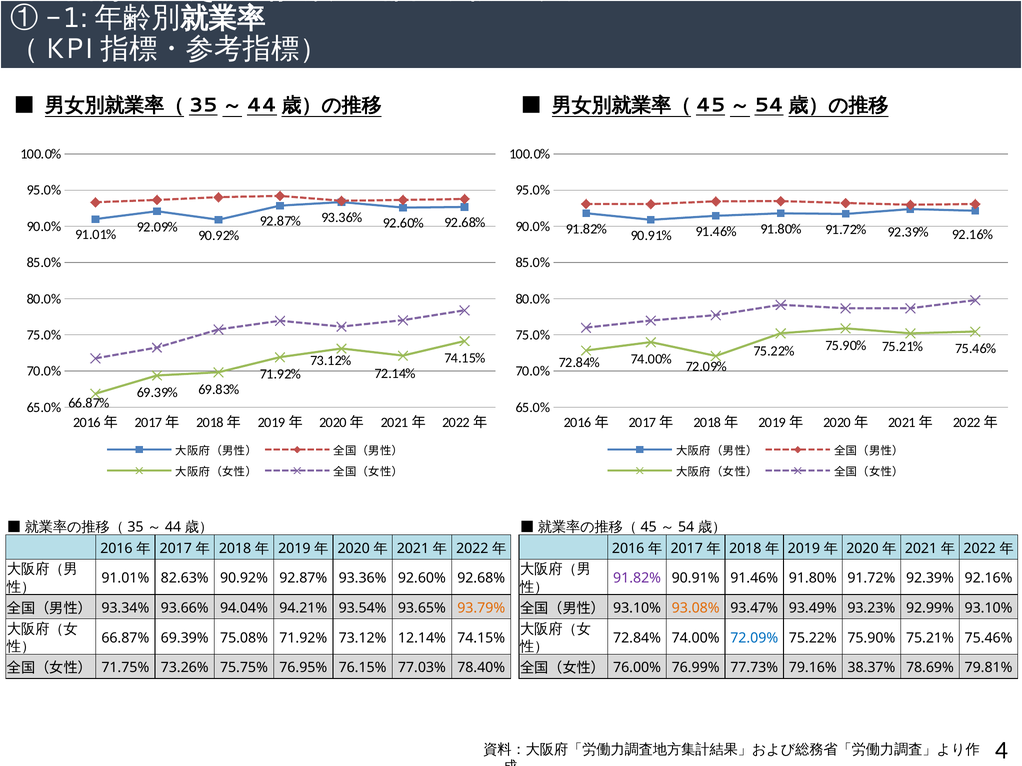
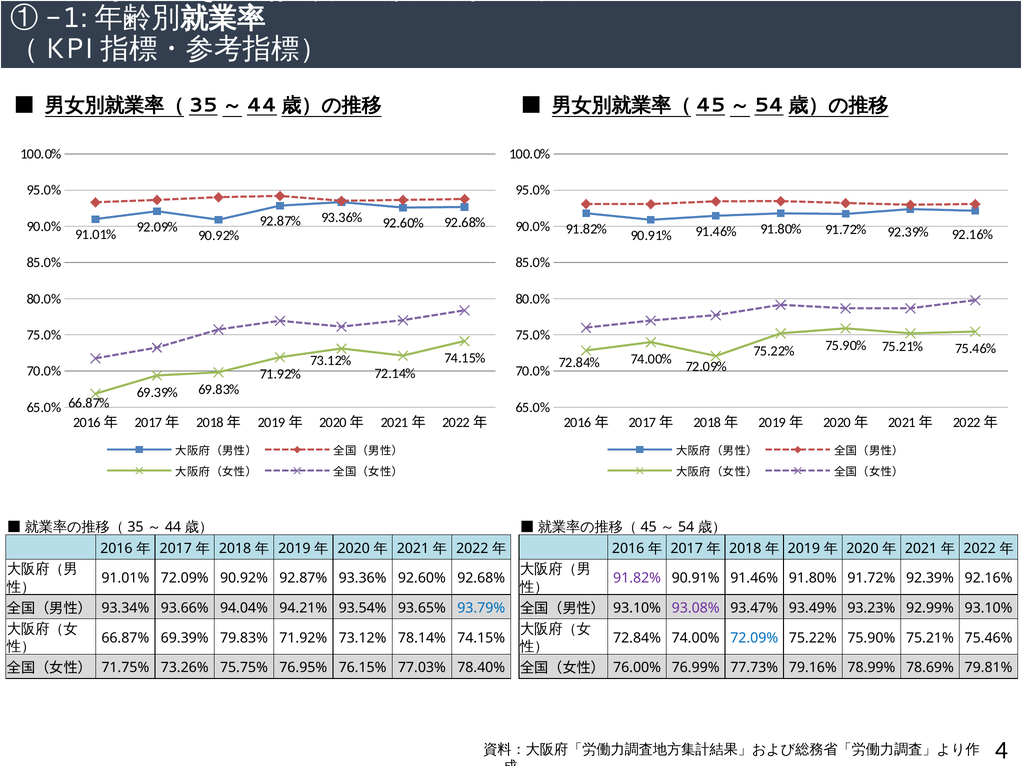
91.01% 82.63%: 82.63% -> 72.09% (185, 579)
93.79% colour: orange -> blue (481, 608)
93.08% colour: orange -> purple (696, 608)
75.08%: 75.08% -> 79.83% (244, 638)
12.14%: 12.14% -> 78.14% (422, 638)
38.37%: 38.37% -> 78.99% (871, 668)
